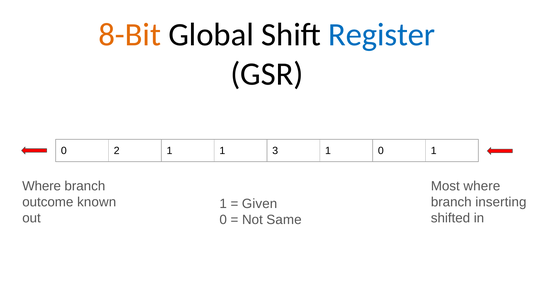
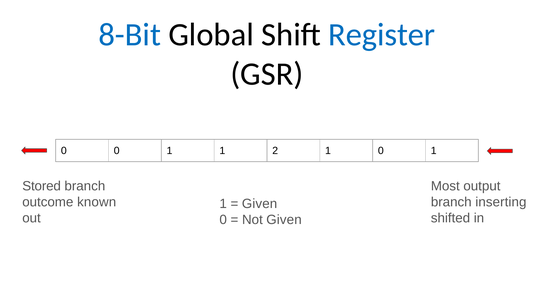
8-Bit colour: orange -> blue (130, 35)
0 2: 2 -> 0 (117, 150)
3: 3 -> 2 (275, 150)
Where: Where -> Stored (42, 186)
Most where: where -> output (482, 186)
Not Same: Same -> Given (284, 219)
